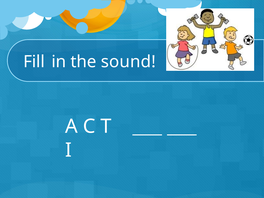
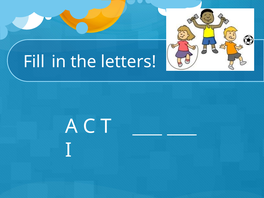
sound: sound -> letters (128, 62)
